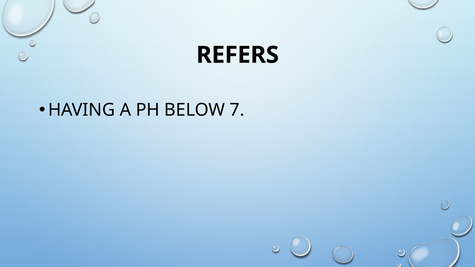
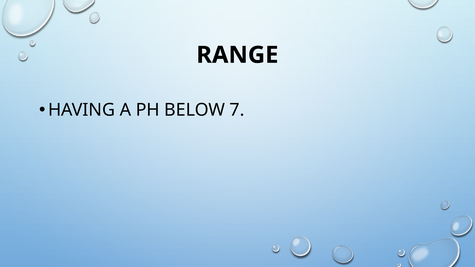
REFERS: REFERS -> RANGE (237, 55)
